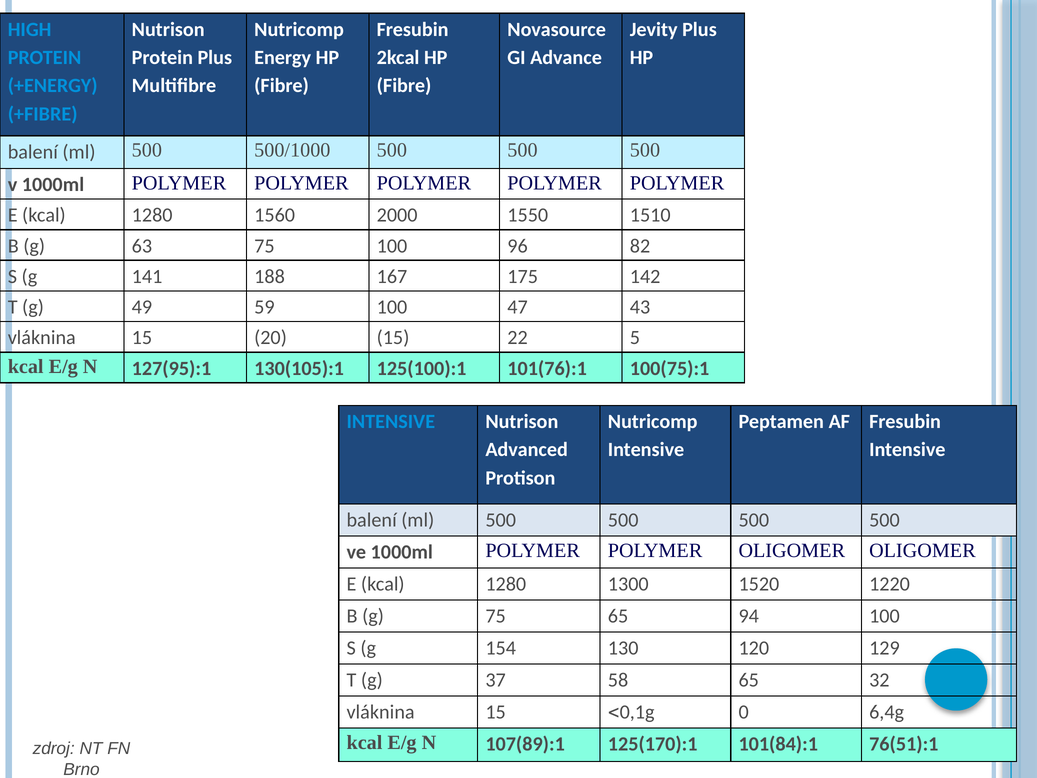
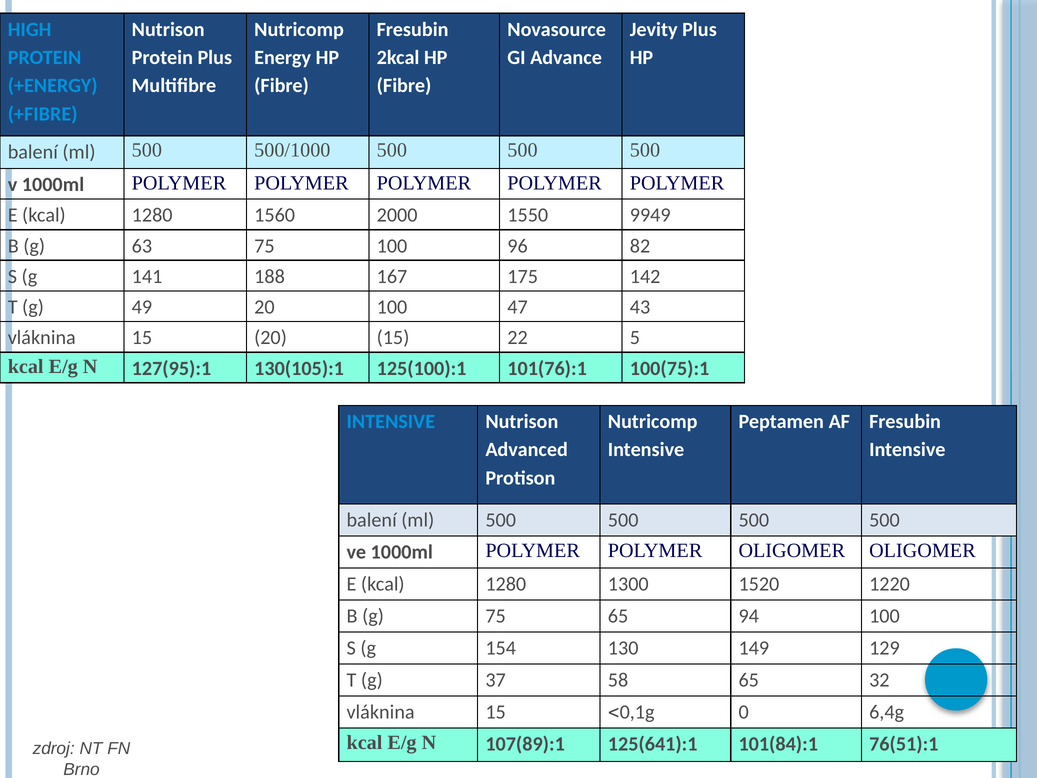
1510: 1510 -> 9949 (650, 215)
49 59: 59 -> 20 (264, 307)
120: 120 -> 149 (754, 648)
125(170):1: 125(170):1 -> 125(641):1 (653, 744)
